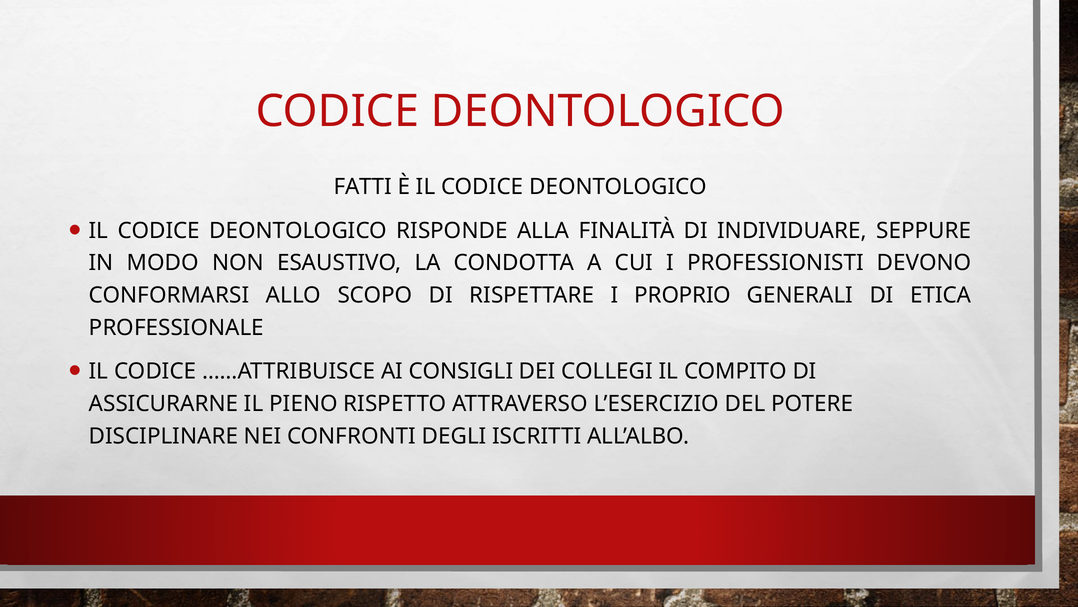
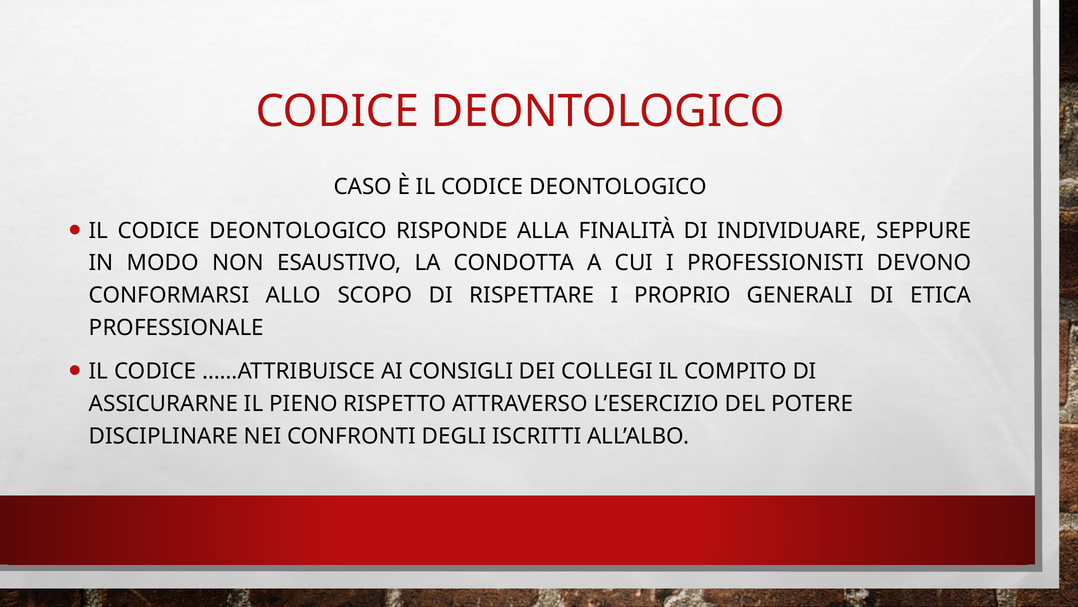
FATTI: FATTI -> CASO (363, 187)
